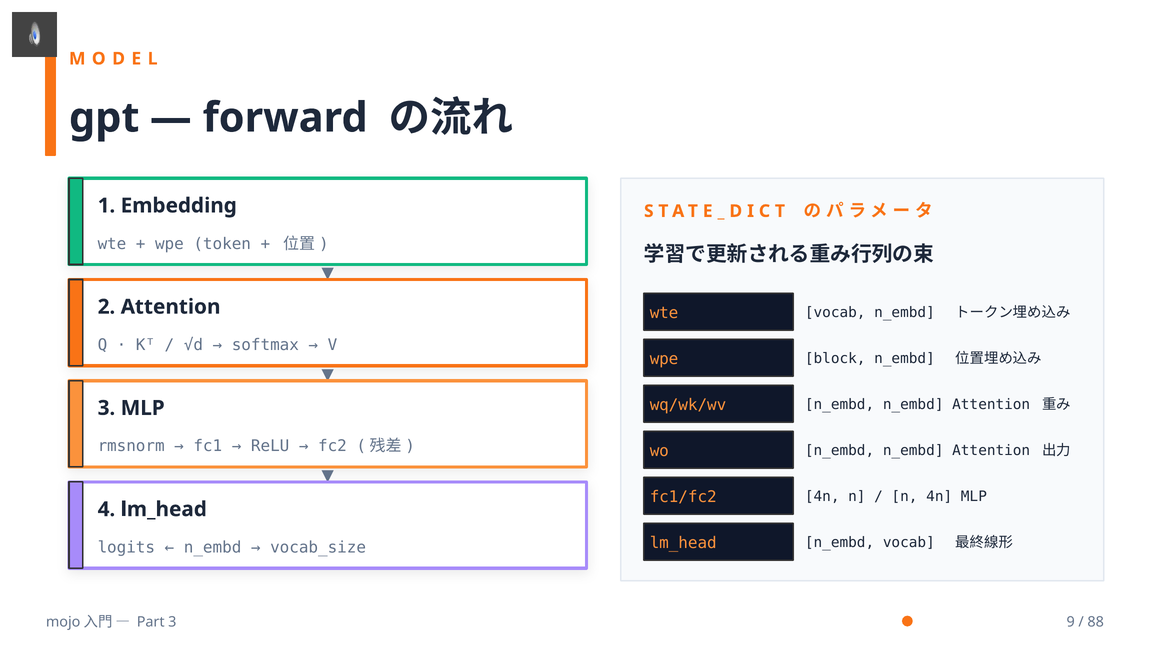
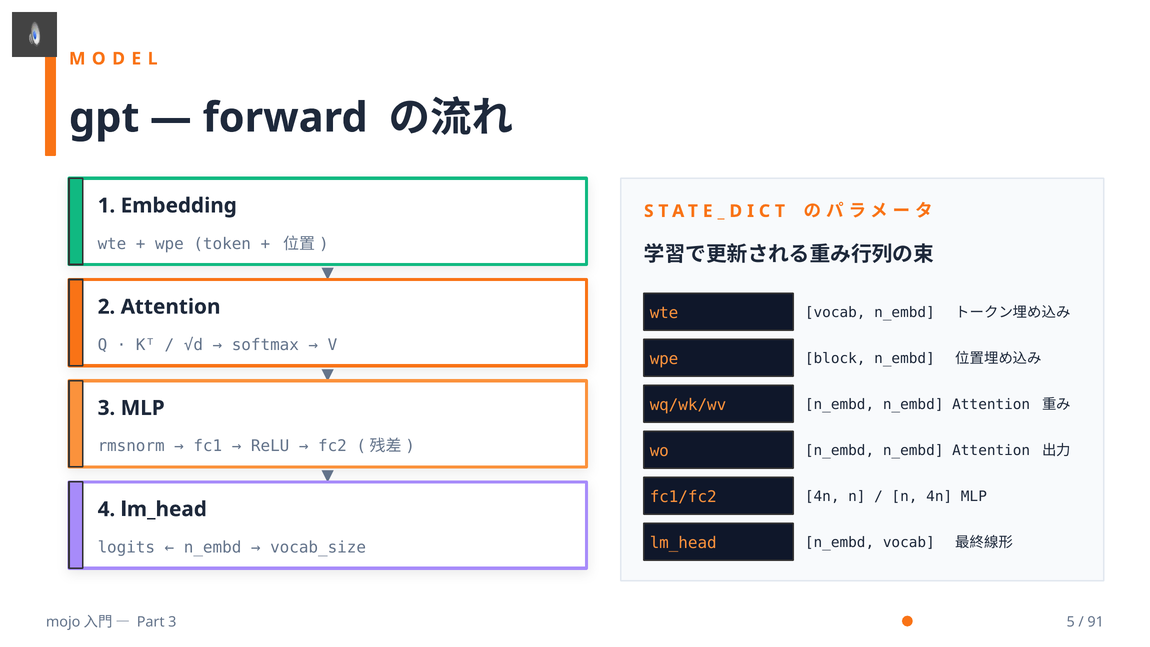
9: 9 -> 5 (1071, 622)
88: 88 -> 91 (1096, 622)
